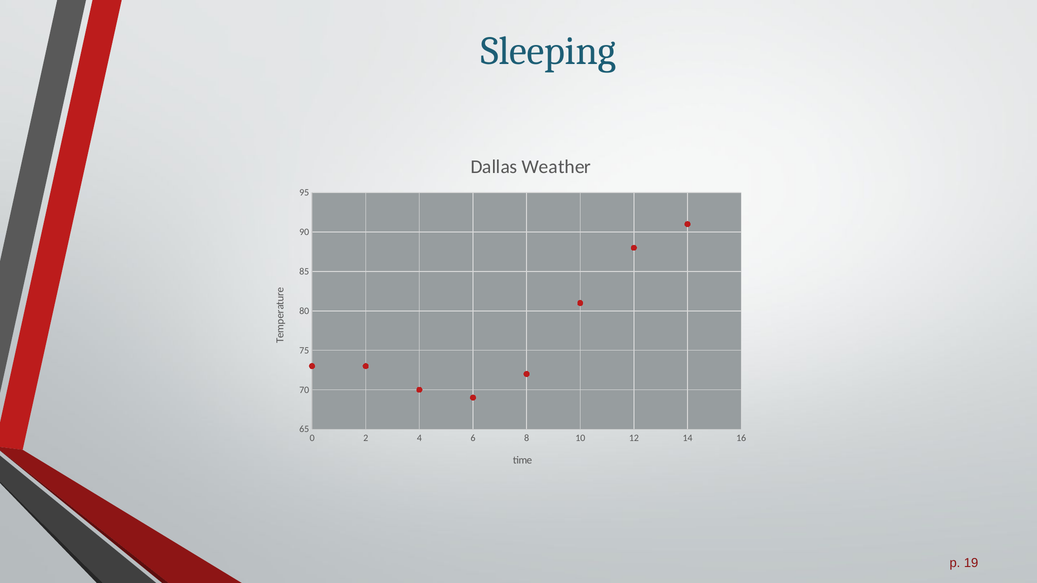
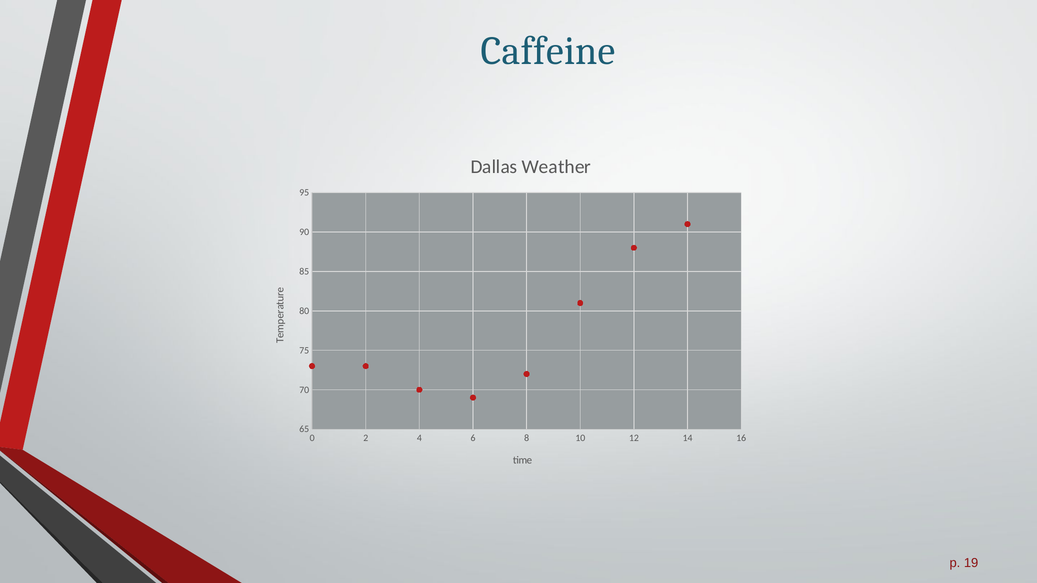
Sleeping: Sleeping -> Caffeine (548, 51)
